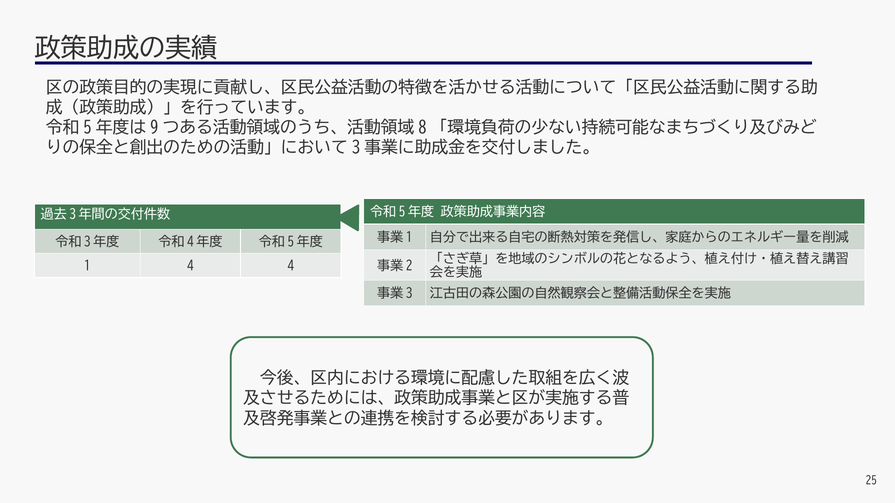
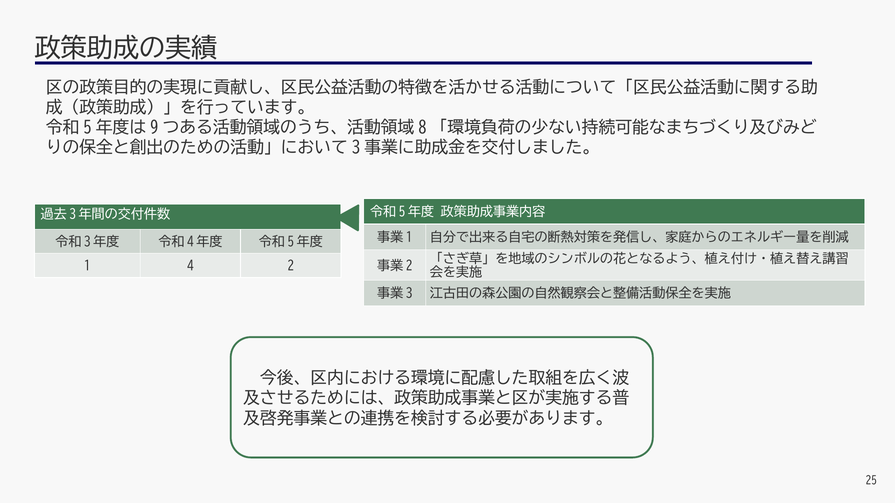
4 4: 4 -> 2 (291, 266)
